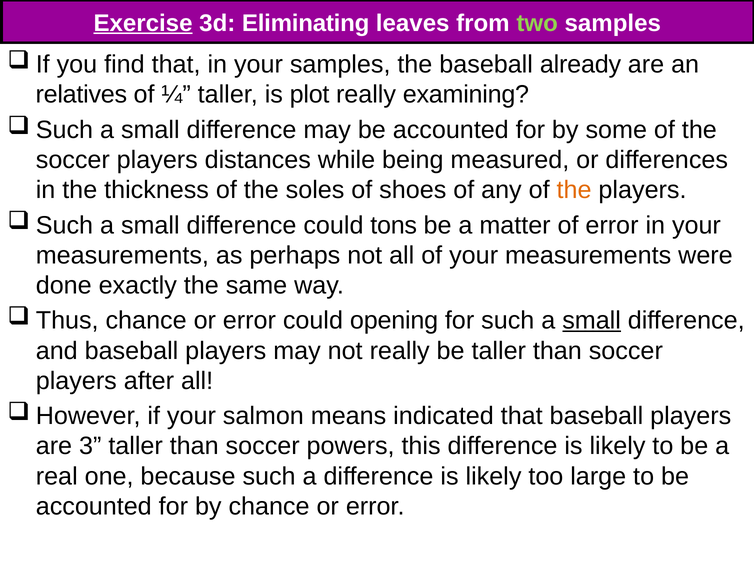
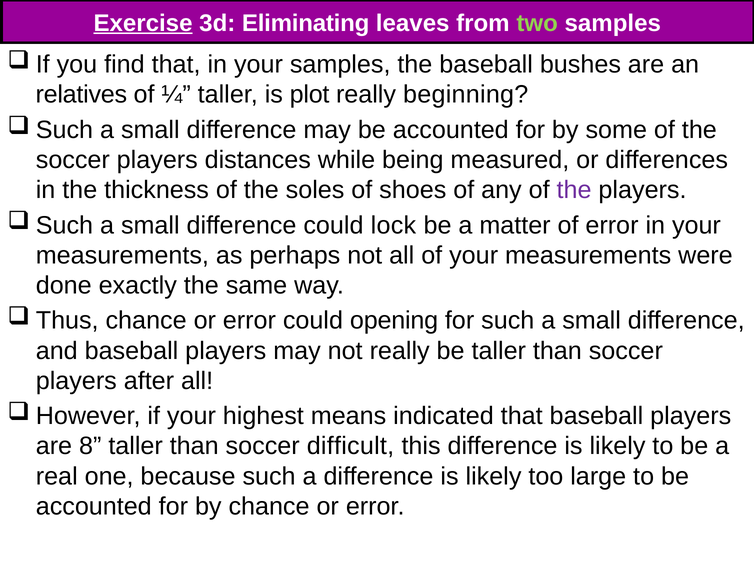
already: already -> bushes (580, 65)
examining: examining -> beginning (466, 95)
the colour: orange -> purple (574, 190)
tons: tons -> lock (393, 225)
small underline: present -> none (592, 321)
salmon: salmon -> highest (263, 416)
3: 3 -> 8 (90, 447)
powers: powers -> difficult (350, 447)
